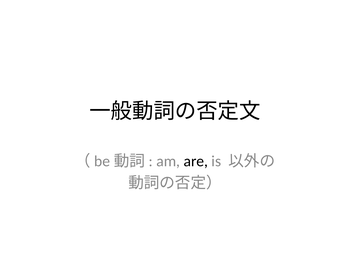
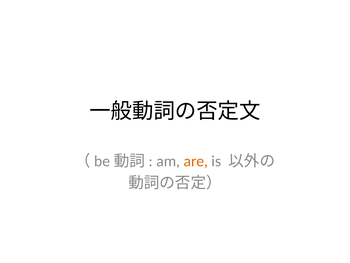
are colour: black -> orange (196, 161)
